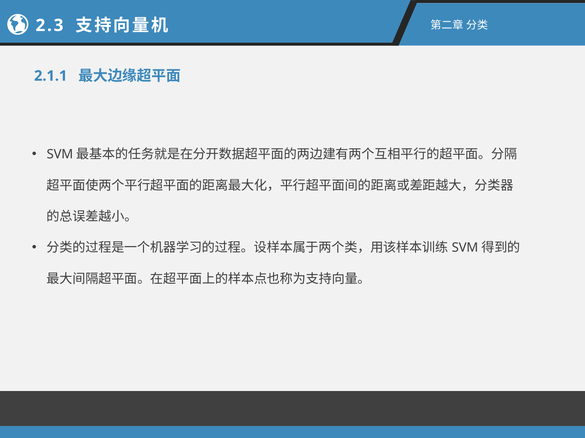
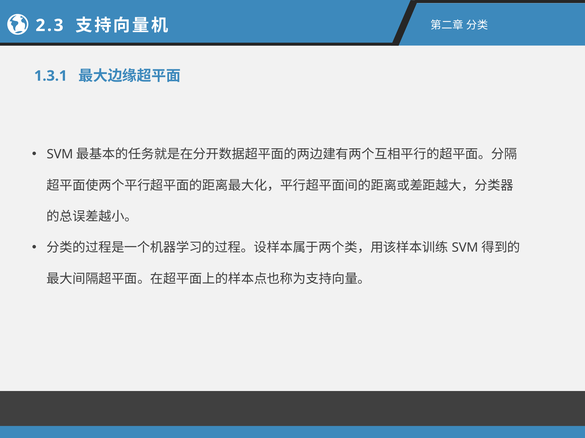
2.1.1: 2.1.1 -> 1.3.1 (51, 76)
